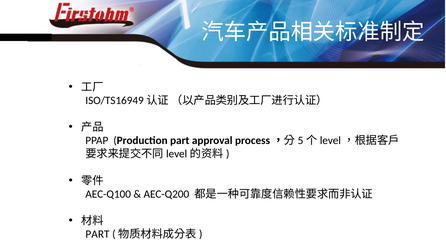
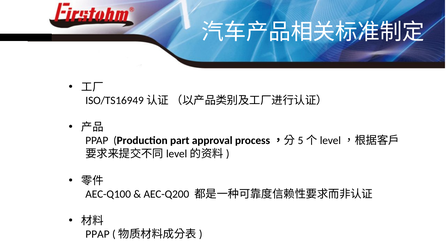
PART: PART -> PPAP (98, 234)
